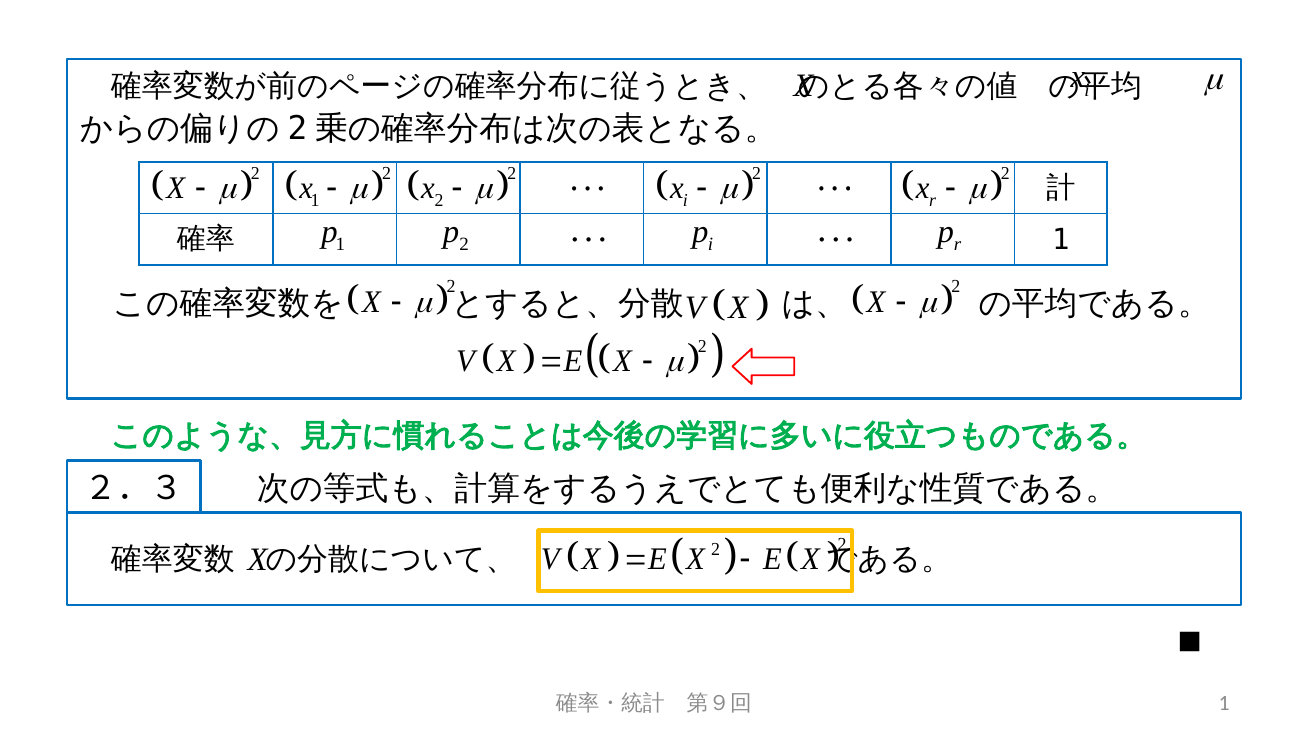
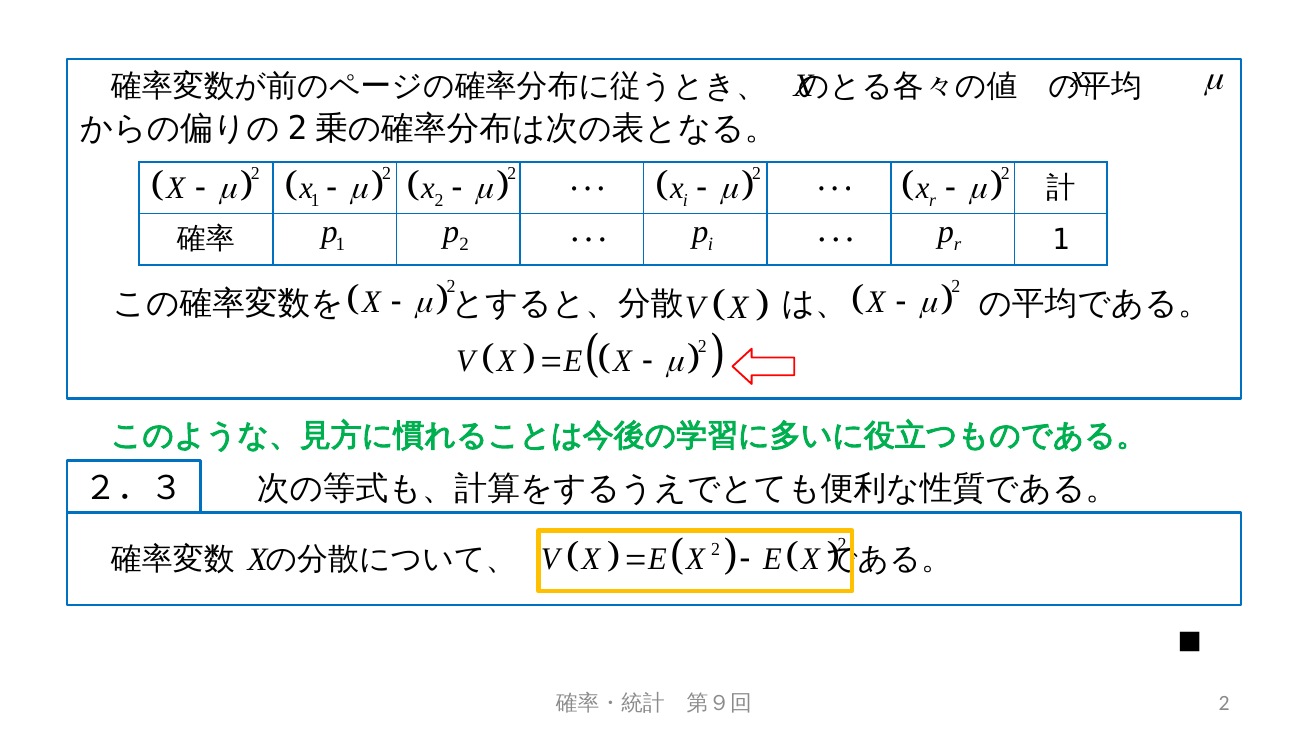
1: 1 -> 2 (1224, 703)
